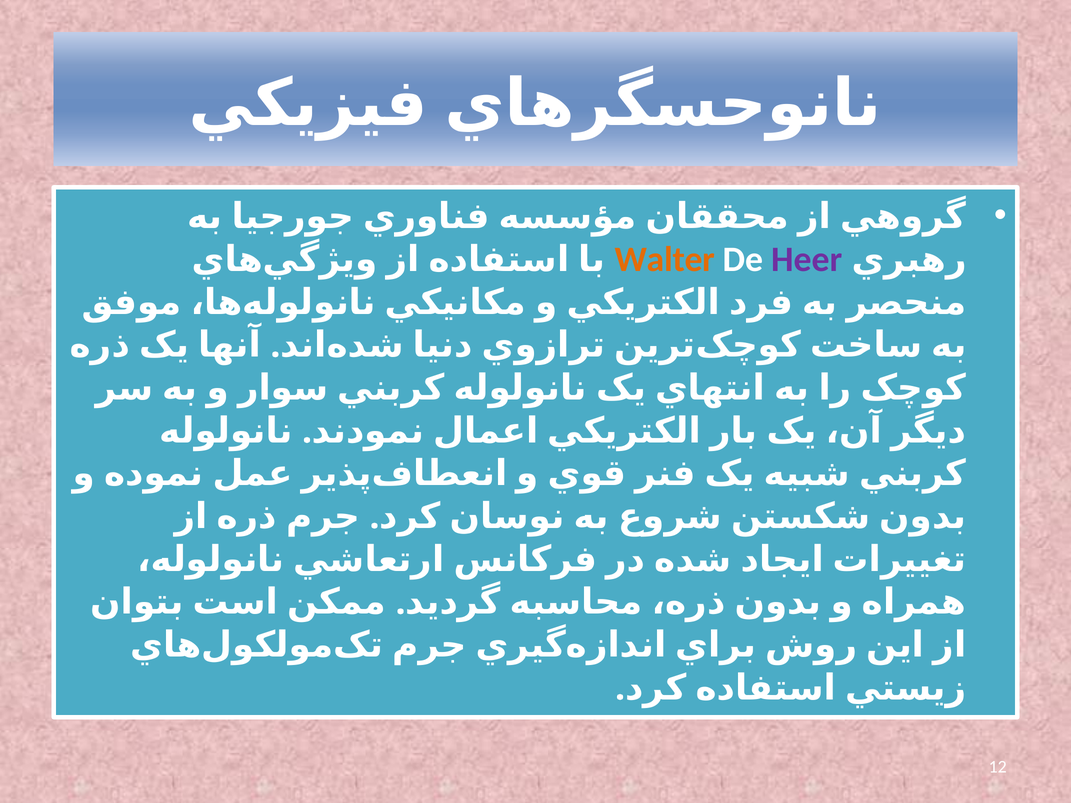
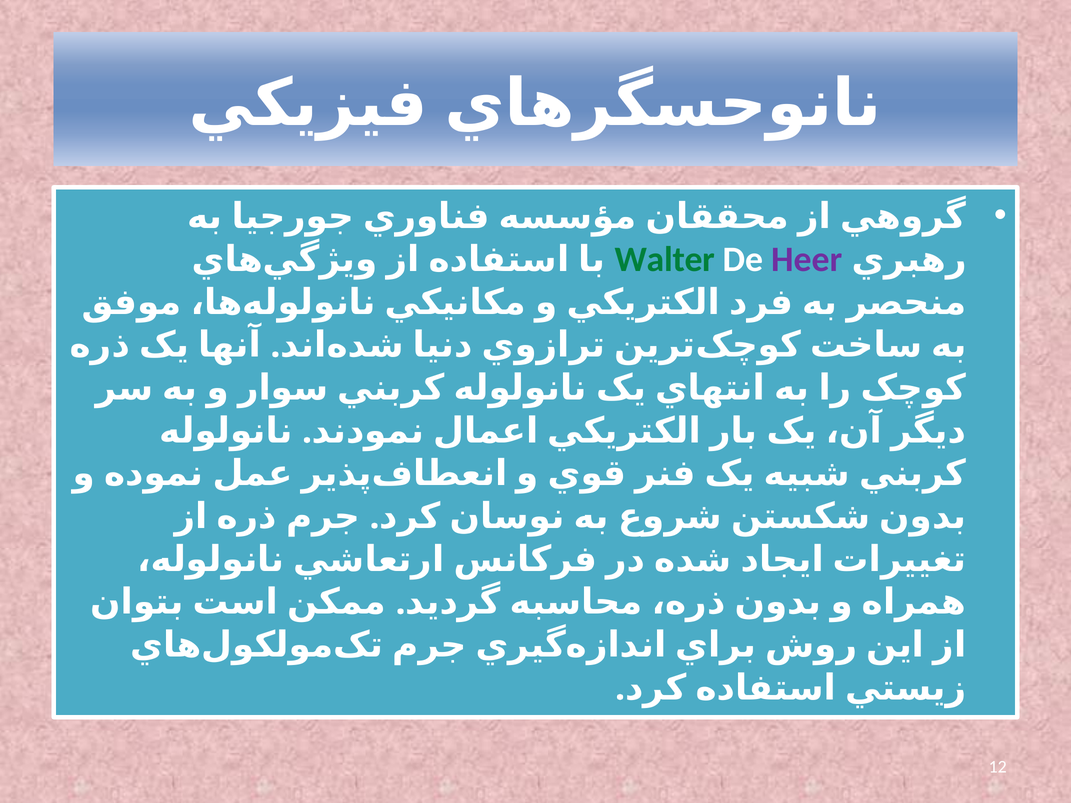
Walter colour: orange -> green (665, 260)
